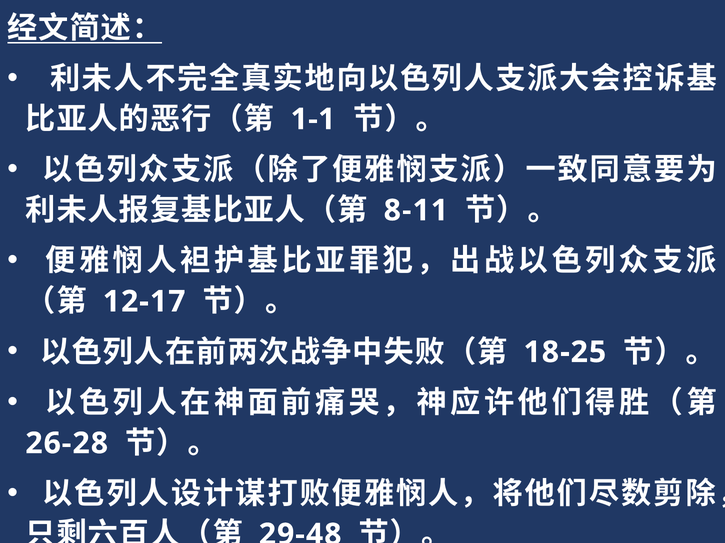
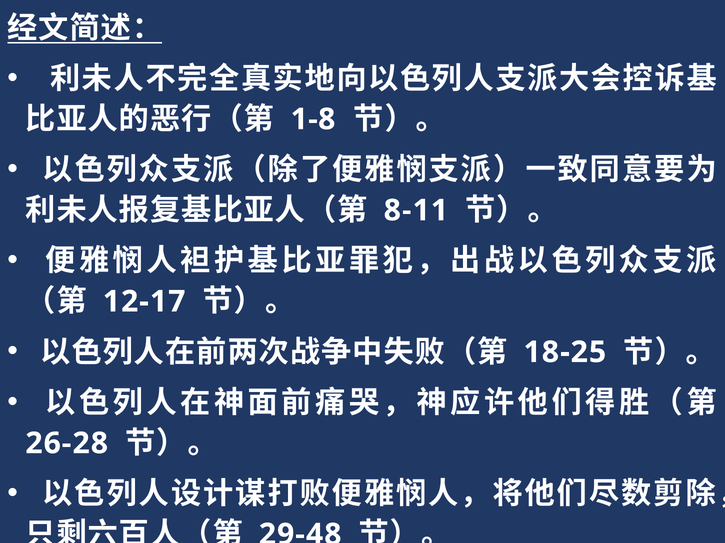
1-1: 1-1 -> 1-8 (313, 119)
